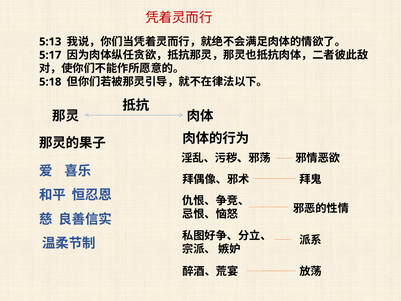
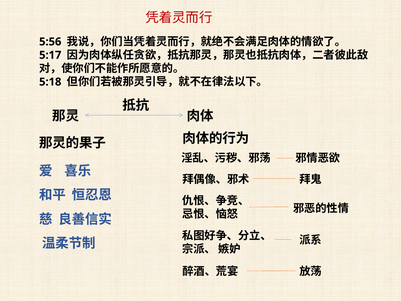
5:13: 5:13 -> 5:56 (50, 42)
